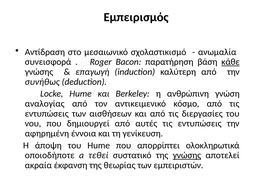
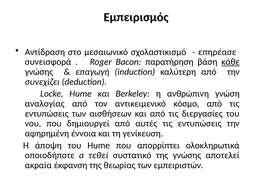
ανωμαλία: ανωμαλία -> επηρέασε (217, 52)
συνήθως: συνήθως -> συνεχίζει (42, 82)
γνώσης underline: present -> none (187, 156)
